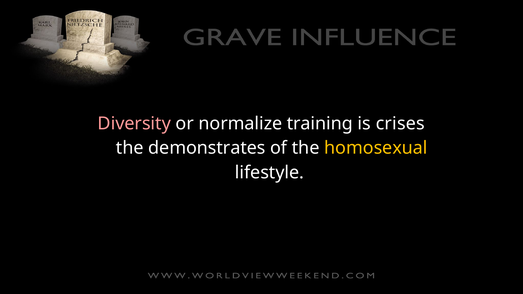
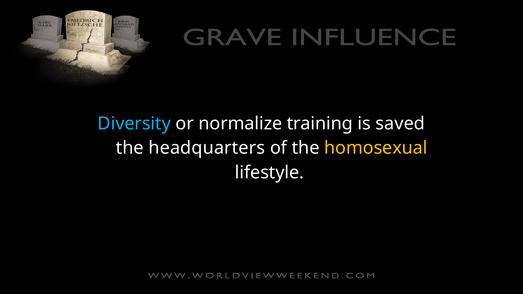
Diversity colour: pink -> light blue (134, 124)
crises: crises -> saved (400, 124)
demonstrates: demonstrates -> headquarters (207, 148)
